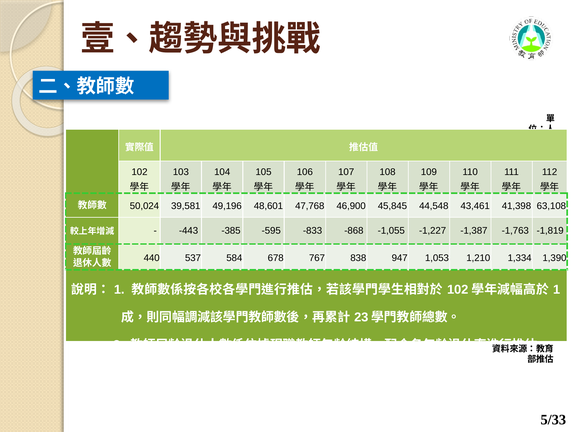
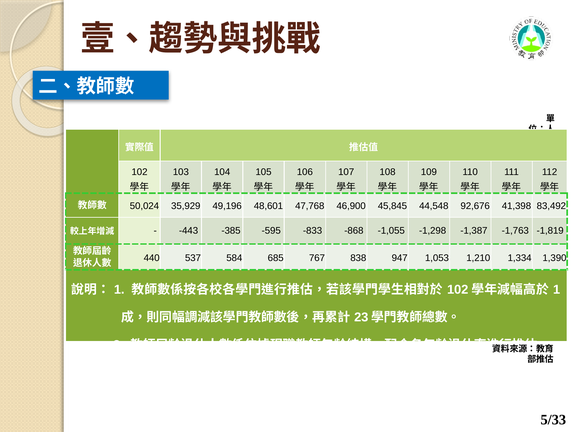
39,581: 39,581 -> 35,929 (186, 206)
43,461: 43,461 -> 92,676 (475, 206)
63,108: 63,108 -> 83,492 (551, 206)
-1,227: -1,227 -> -1,298 (433, 230)
678: 678 -> 685 (276, 258)
